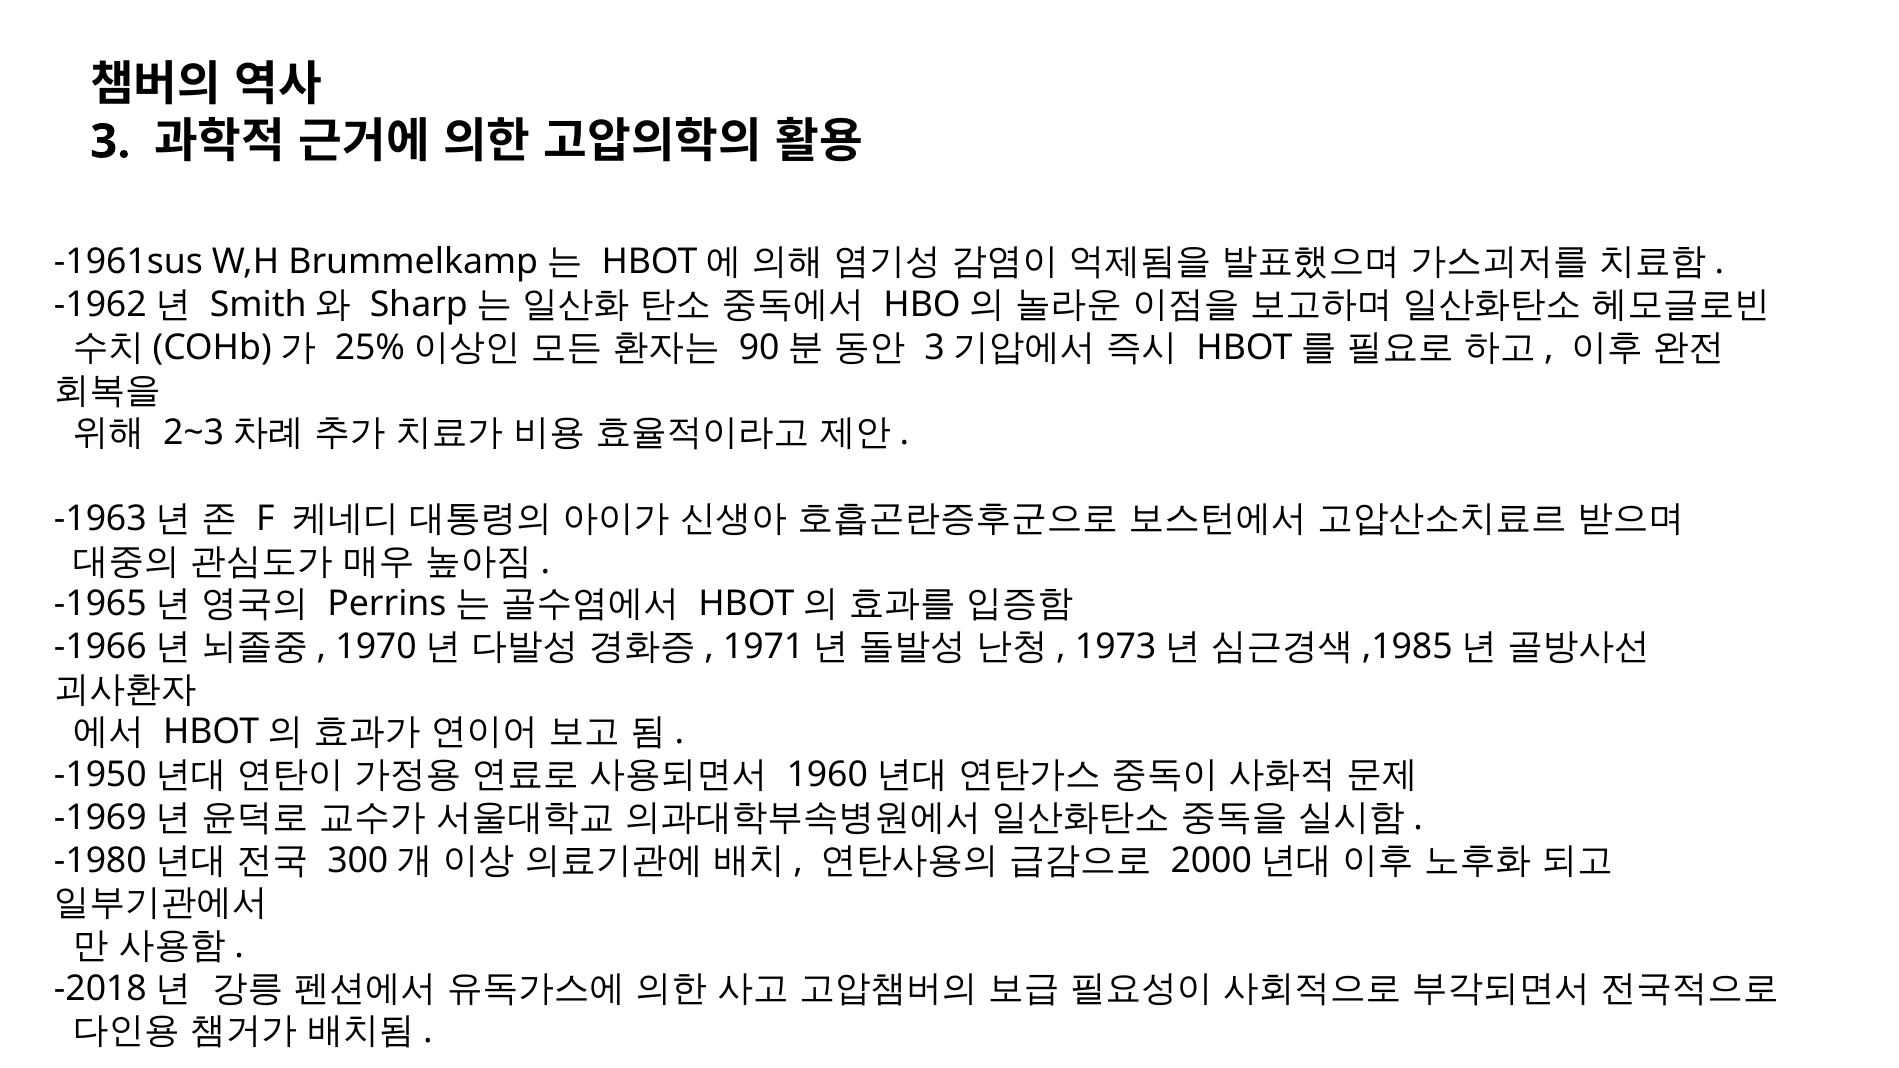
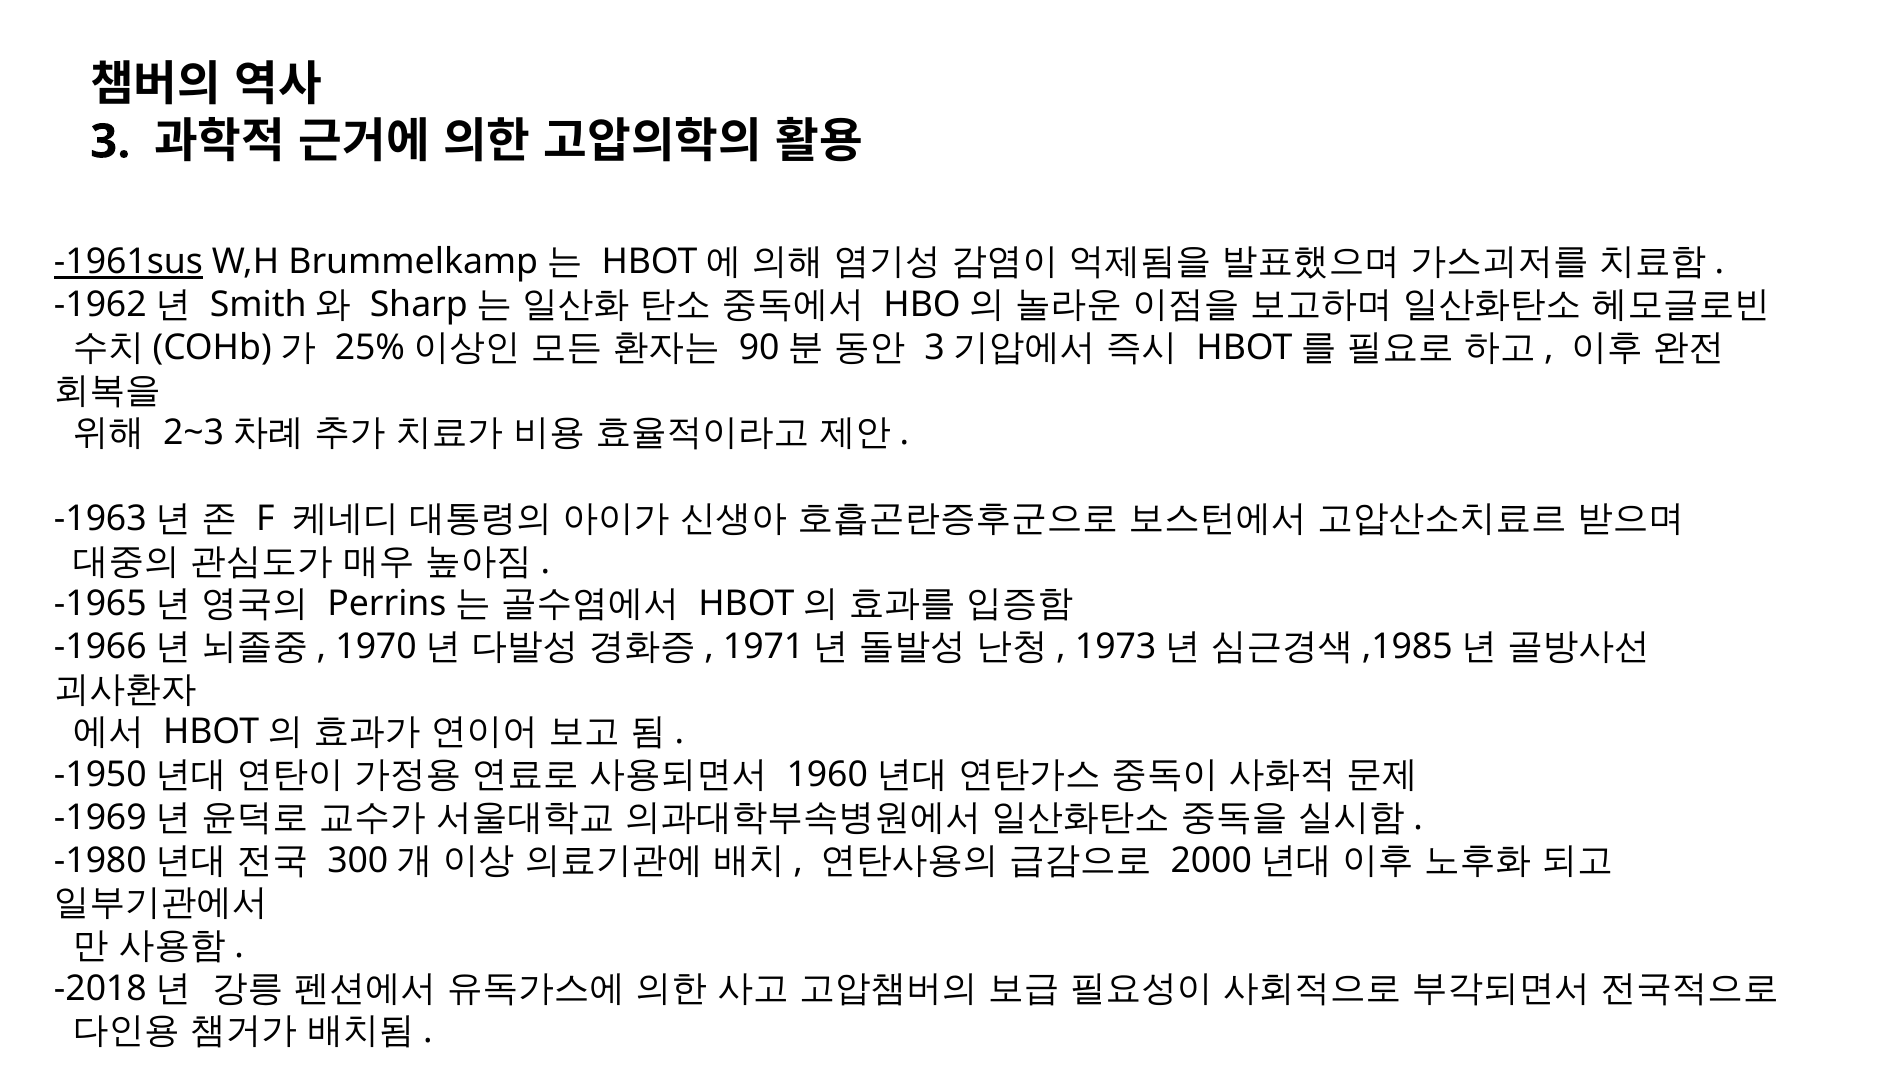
-1961sus underline: none -> present (128, 262)
